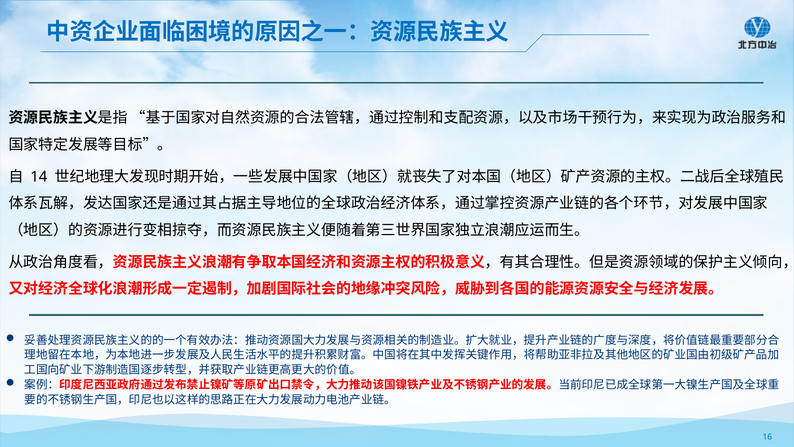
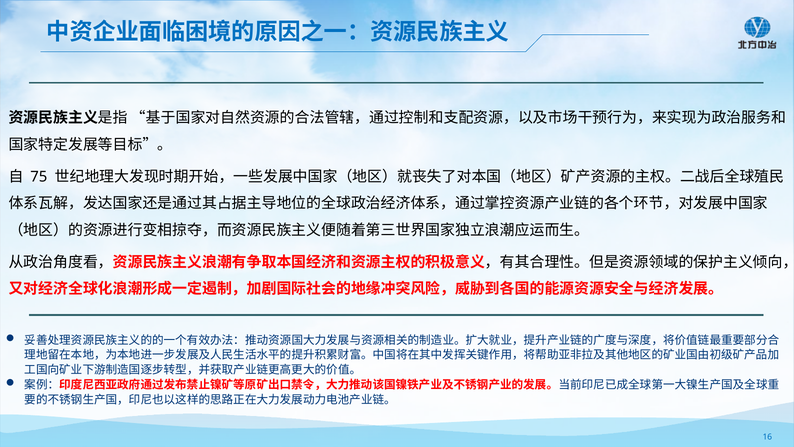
14: 14 -> 75 (39, 177)
